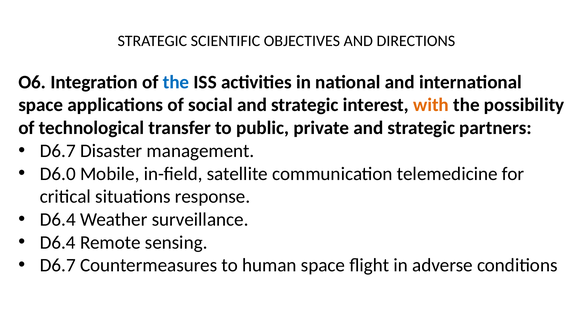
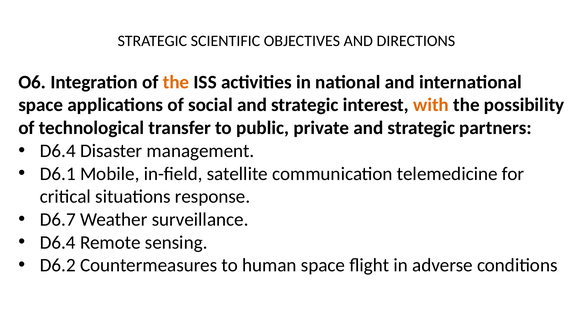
the colour: blue -> orange (176, 82)
D6.7: D6.7 -> D6.4 (58, 151)
D6.0: D6.0 -> D6.1 (58, 174)
D6.4: D6.4 -> D6.7 (58, 220)
D6.7: D6.7 -> D6.2 (58, 266)
